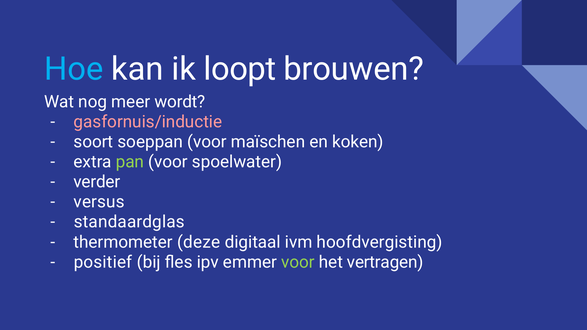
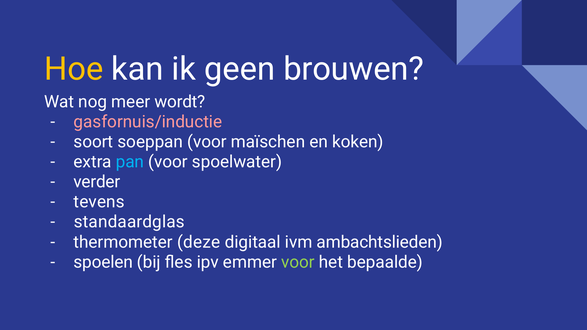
Hoe colour: light blue -> yellow (74, 69)
loopt: loopt -> geen (240, 69)
pan colour: light green -> light blue (130, 162)
versus: versus -> tevens (99, 202)
hoofdvergisting: hoofdvergisting -> ambachtslieden (380, 242)
positief: positief -> spoelen (103, 262)
vertragen: vertragen -> bepaalde (385, 262)
